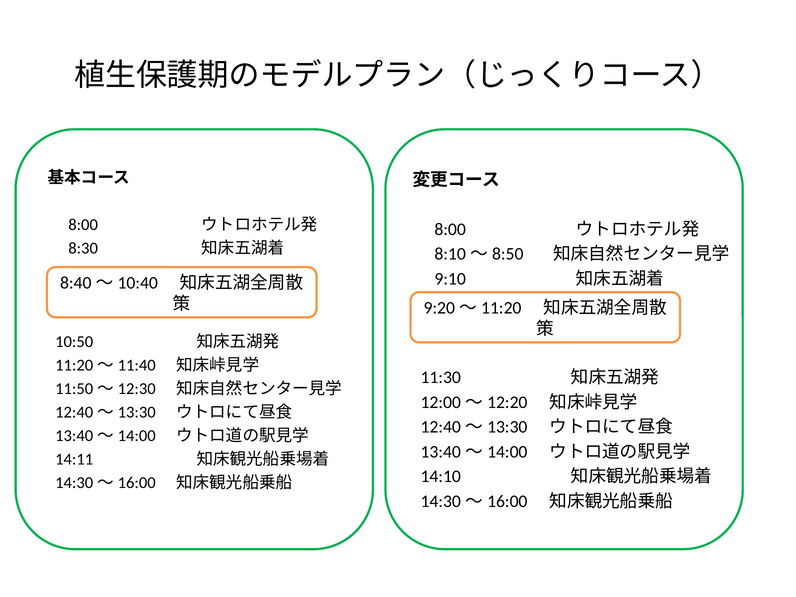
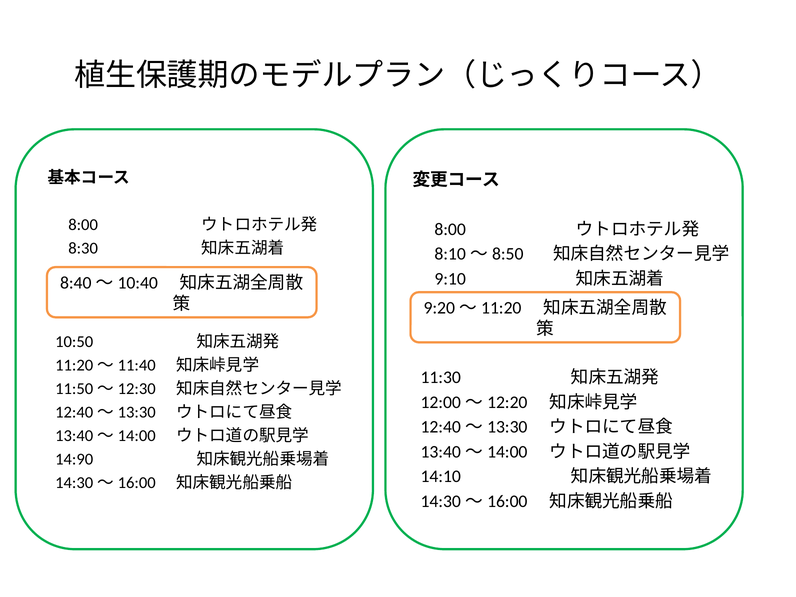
14:11: 14:11 -> 14:90 (74, 459)
